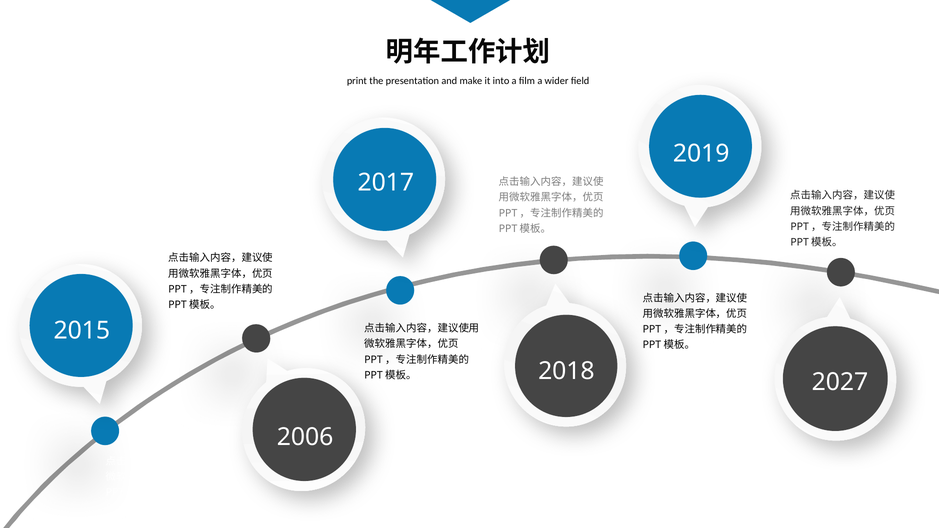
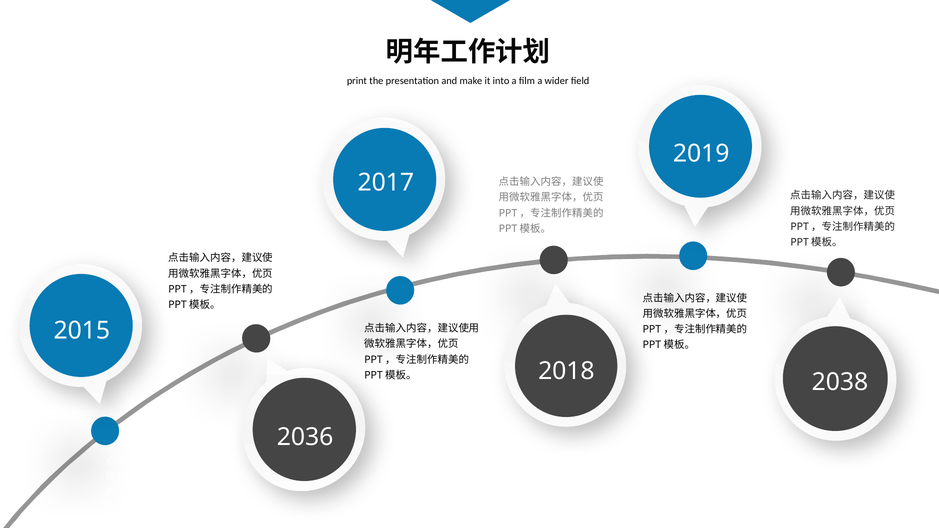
2027: 2027 -> 2038 (840, 382)
2006: 2006 -> 2036 (305, 437)
